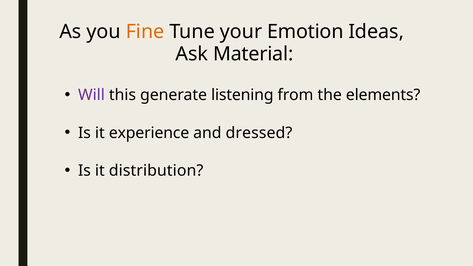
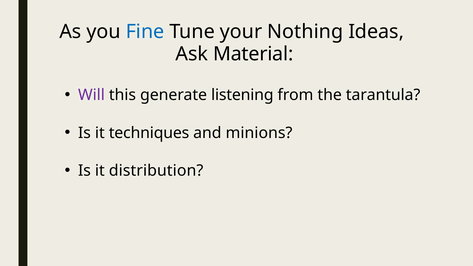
Fine colour: orange -> blue (145, 32)
Emotion: Emotion -> Nothing (305, 32)
elements: elements -> tarantula (383, 95)
experience: experience -> techniques (149, 133)
dressed: dressed -> minions (259, 133)
